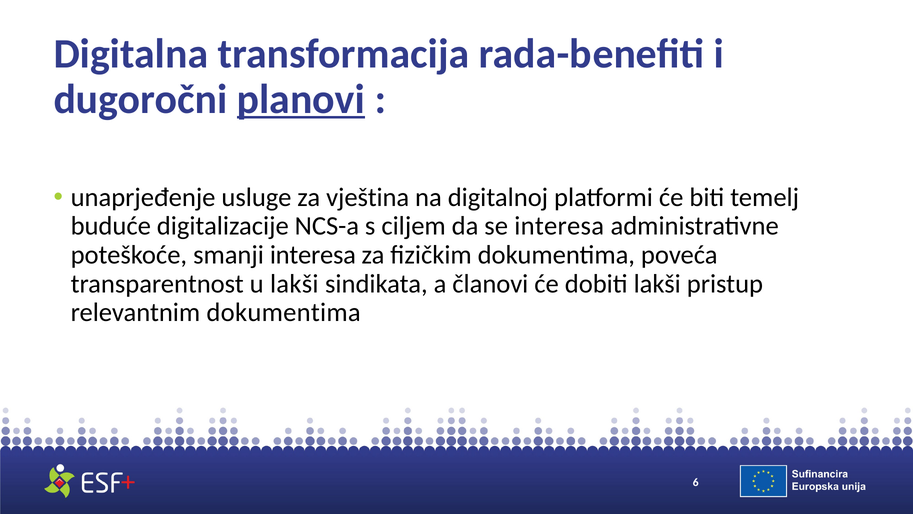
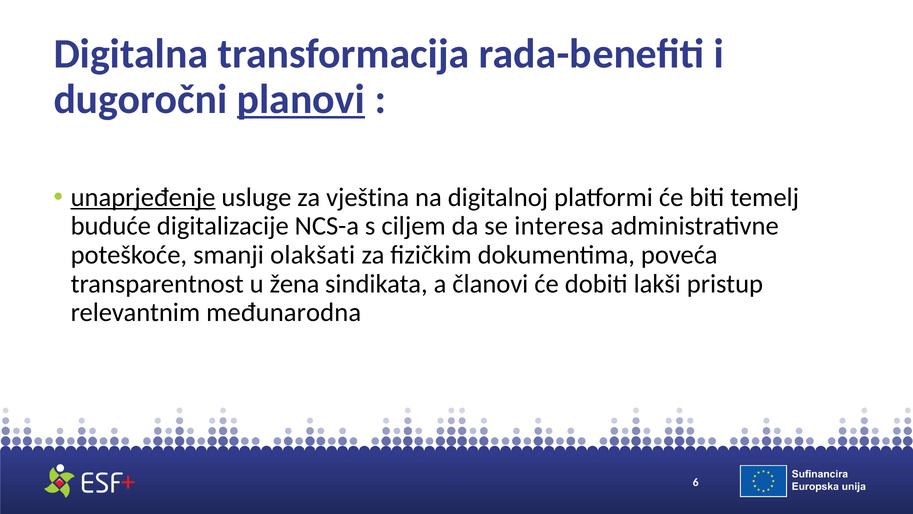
unaprjeđenje underline: none -> present (143, 197)
smanji interesa: interesa -> olakšati (313, 255)
u lakši: lakši -> žena (295, 283)
relevantnim dokumentima: dokumentima -> međunarodna (284, 312)
